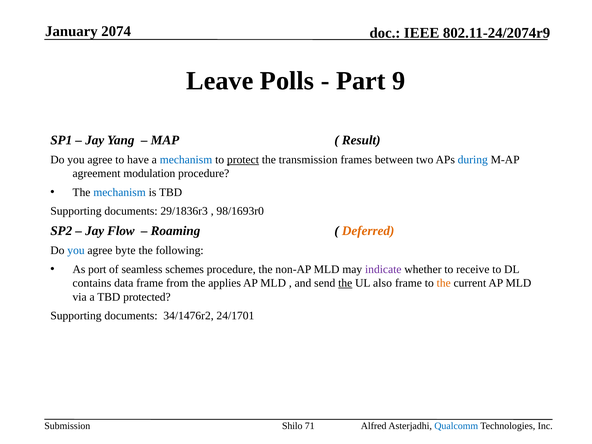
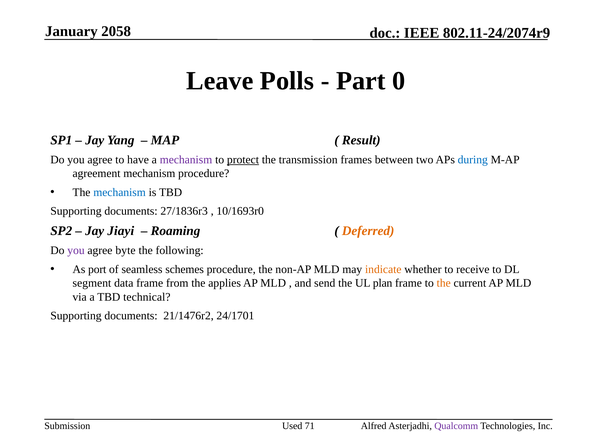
2074: 2074 -> 2058 (116, 31)
9: 9 -> 0 (399, 81)
mechanism colour: blue -> purple (186, 160)
agreement modulation: modulation -> mechanism (149, 173)
29/1836r3: 29/1836r3 -> 27/1836r3 (184, 211)
98/1693r0: 98/1693r0 -> 10/1693r0 (240, 211)
Flow: Flow -> Jiayi (121, 231)
you colour: blue -> purple (76, 251)
indicate colour: purple -> orange (383, 269)
contains: contains -> segment (92, 283)
the underline: present -> none (345, 283)
also: also -> plan (383, 283)
protected: protected -> technical (147, 297)
34/1476r2: 34/1476r2 -> 21/1476r2 (189, 316)
Shilo: Shilo -> Used (292, 426)
Qualcomm colour: blue -> purple (456, 426)
